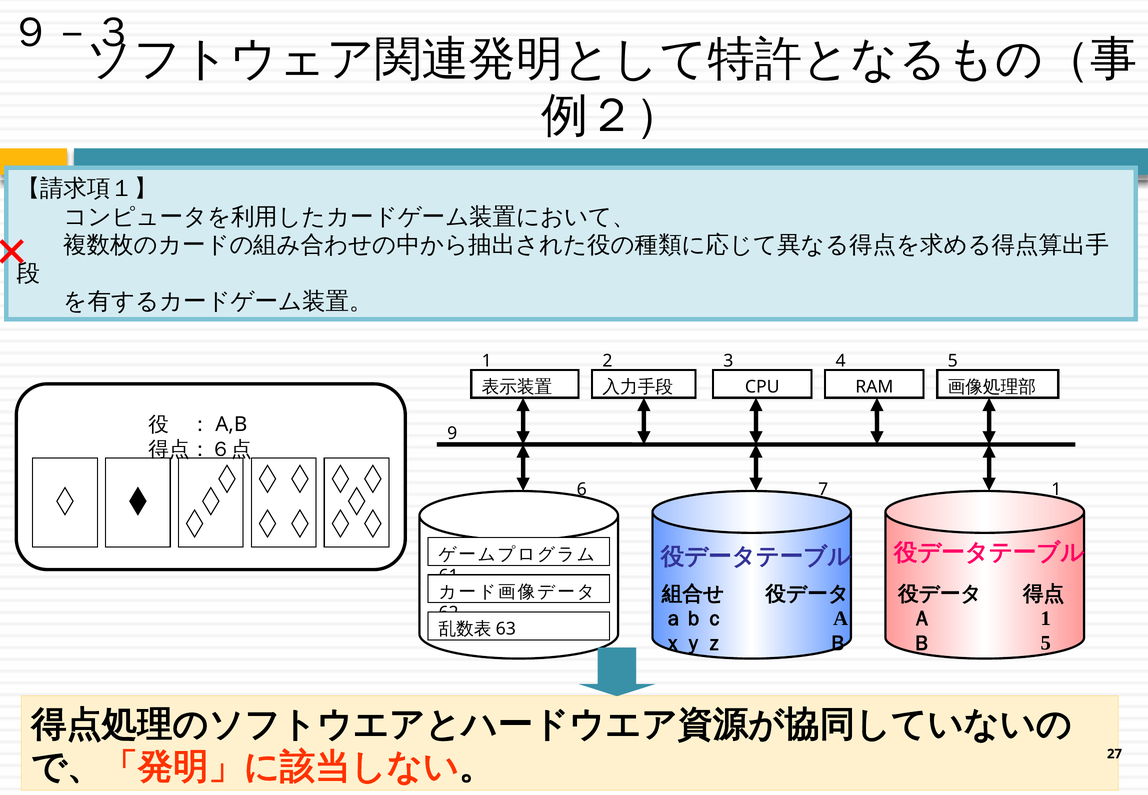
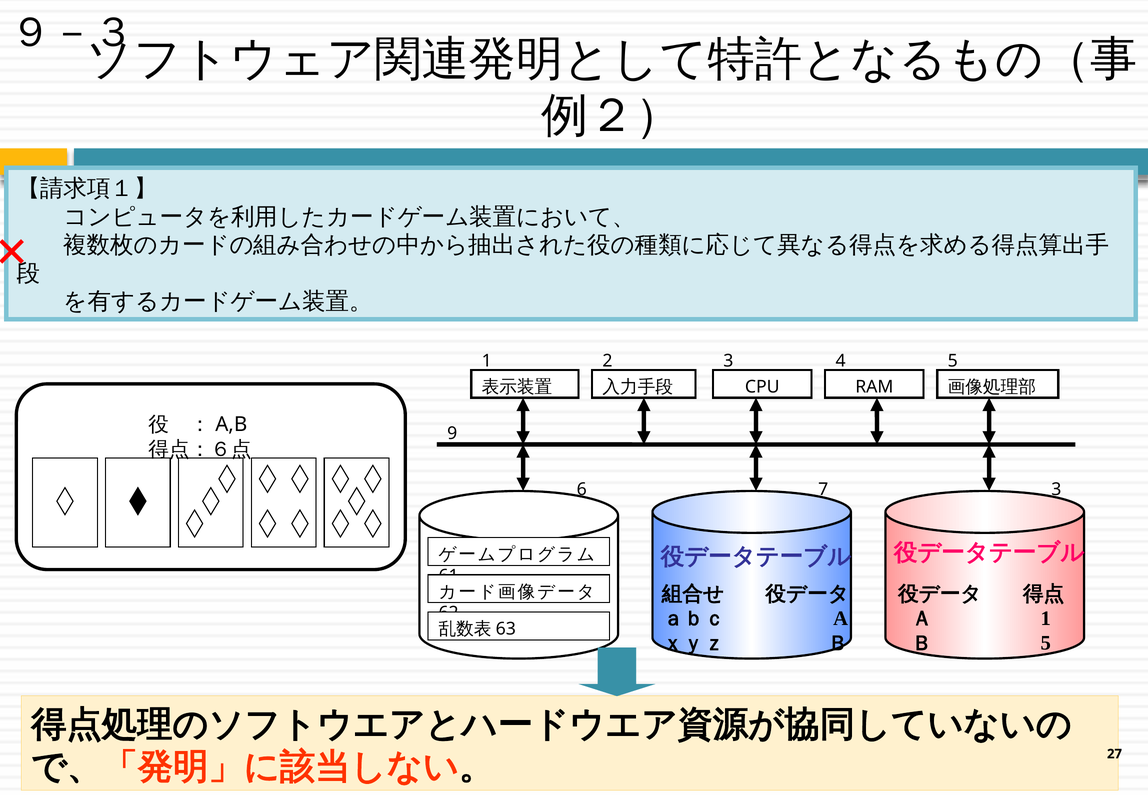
7 1: 1 -> 3 (1056, 489)
